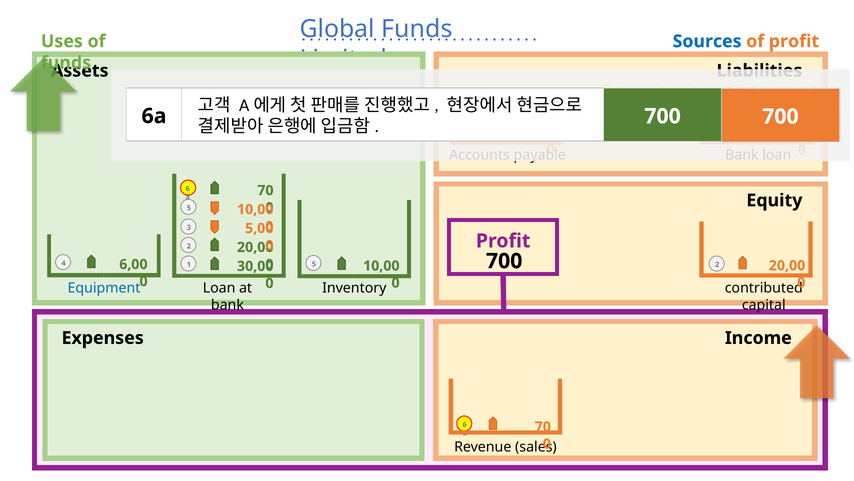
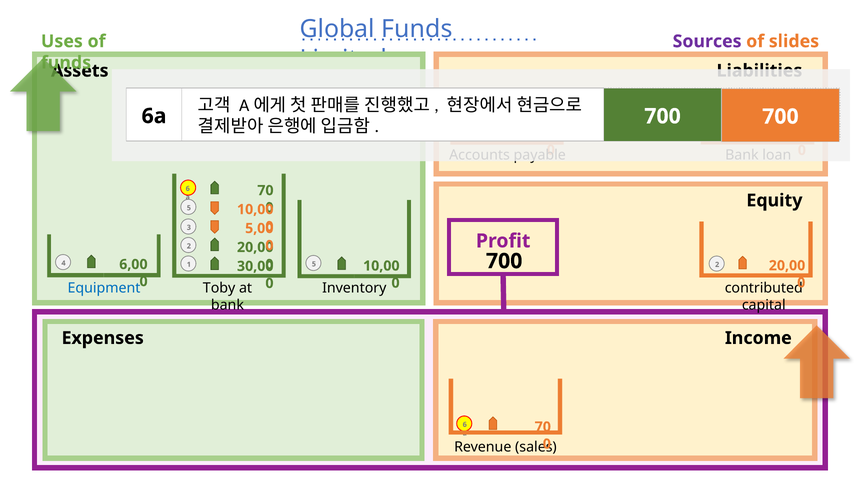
Sources colour: blue -> purple (707, 41)
of profit: profit -> slides (794, 41)
Loan: Loan -> Toby (219, 288)
